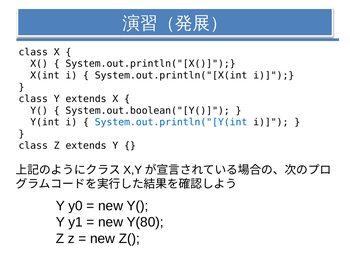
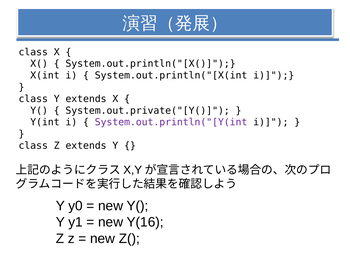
System.out.boolean("[Y(: System.out.boolean("[Y( -> System.out.private("[Y( (148, 110)
System.out.println("[Y(int colour: blue -> purple (171, 122)
Y(80: Y(80 -> Y(16 (145, 222)
